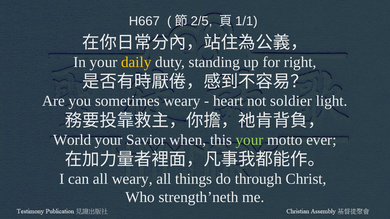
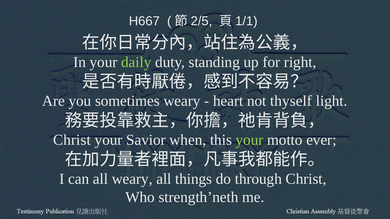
daily colour: yellow -> light green (136, 62)
soldier: soldier -> thyself (291, 101)
World: World -> Christ (72, 140)
